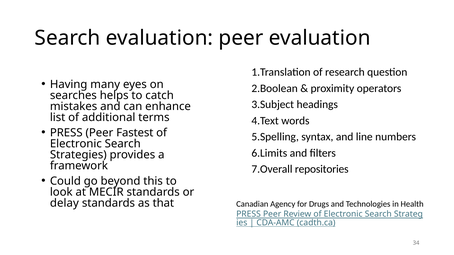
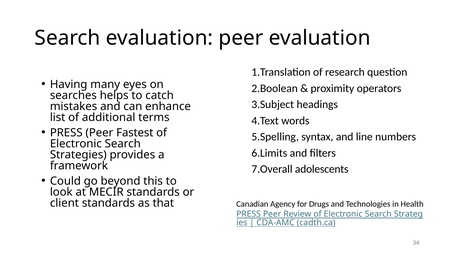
repositories: repositories -> adolescents (322, 169)
delay: delay -> client (64, 203)
